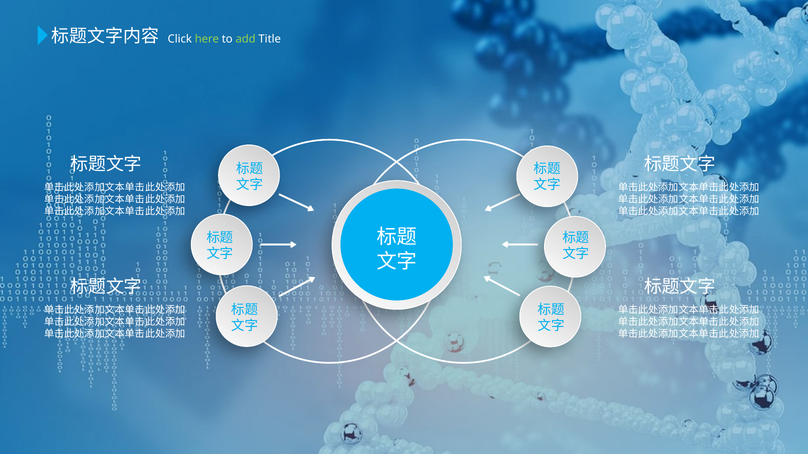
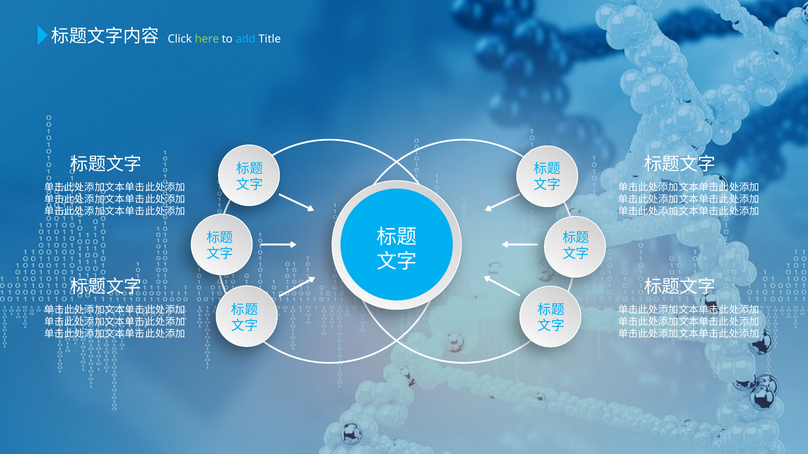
add colour: light green -> light blue (246, 39)
